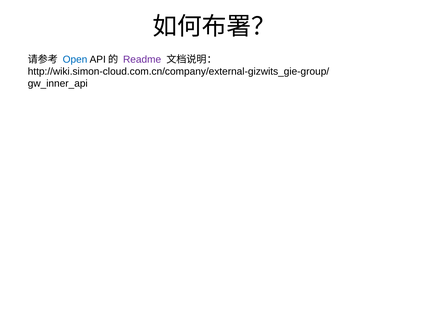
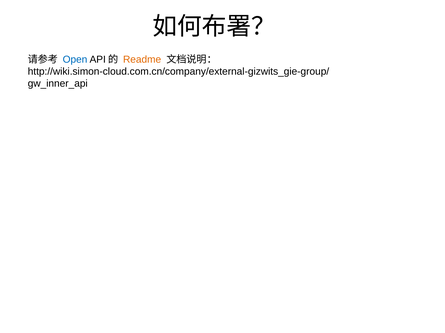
Readme colour: purple -> orange (142, 60)
